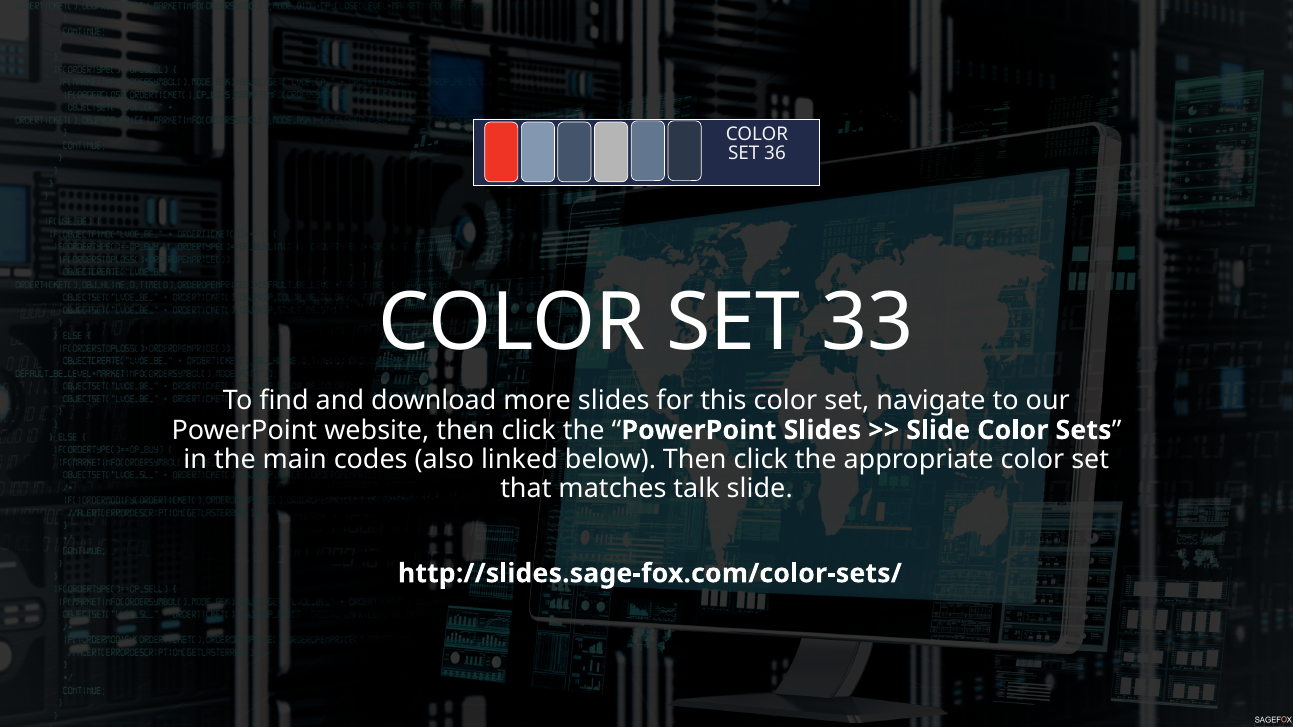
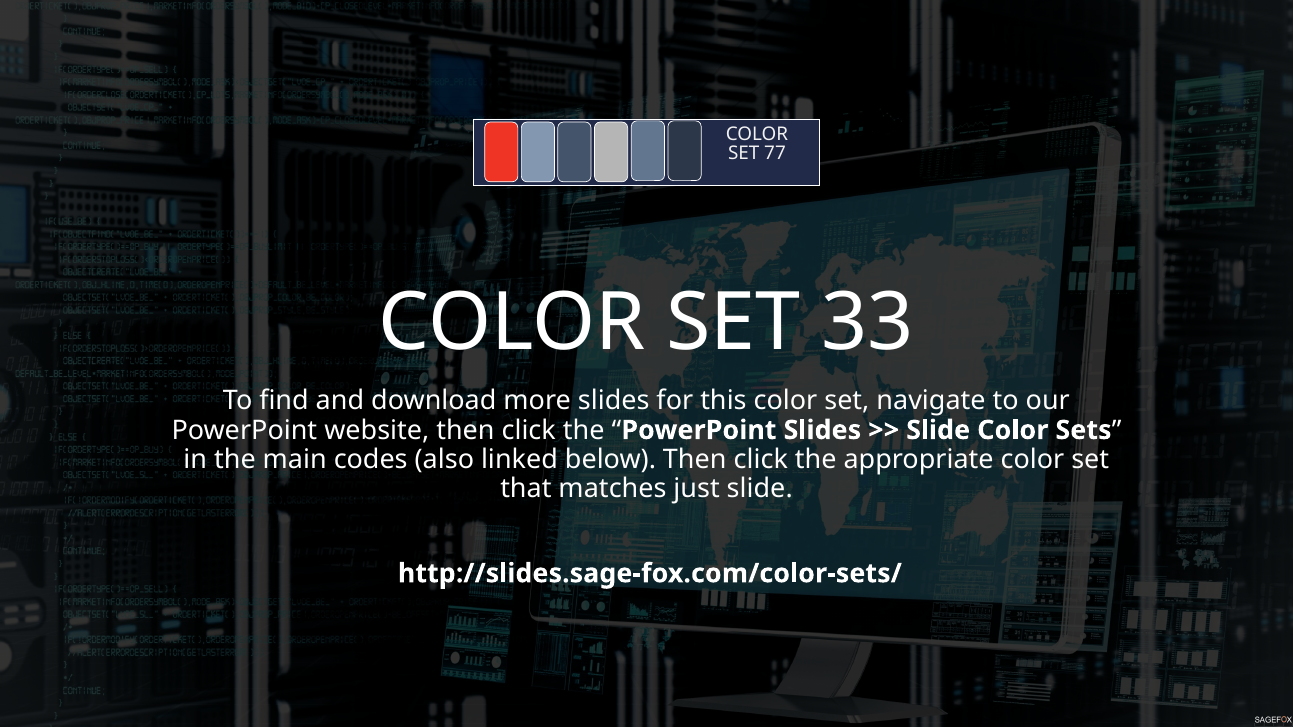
36: 36 -> 77 (775, 153)
talk: talk -> just (697, 489)
